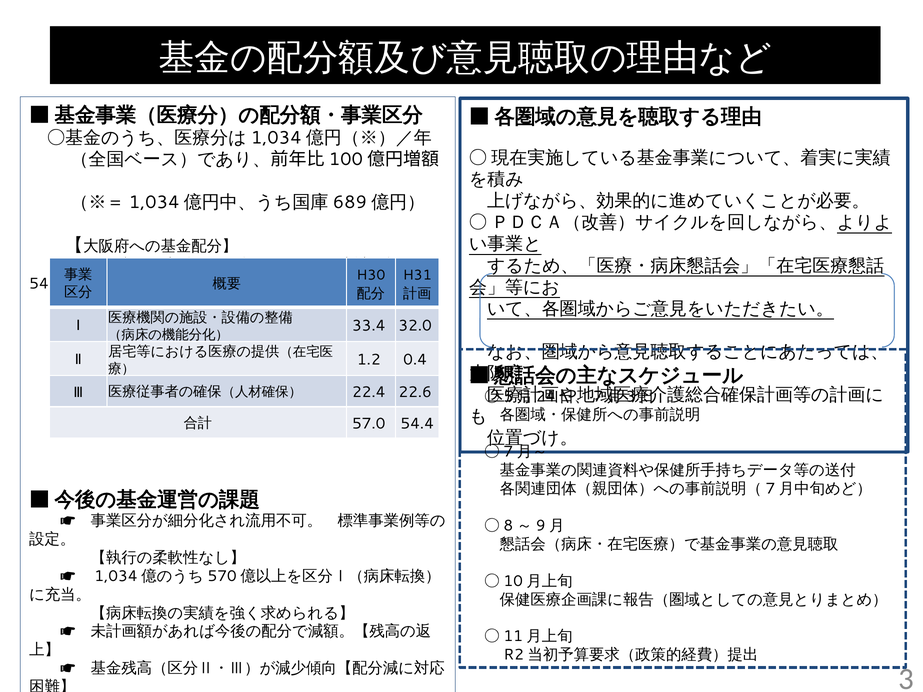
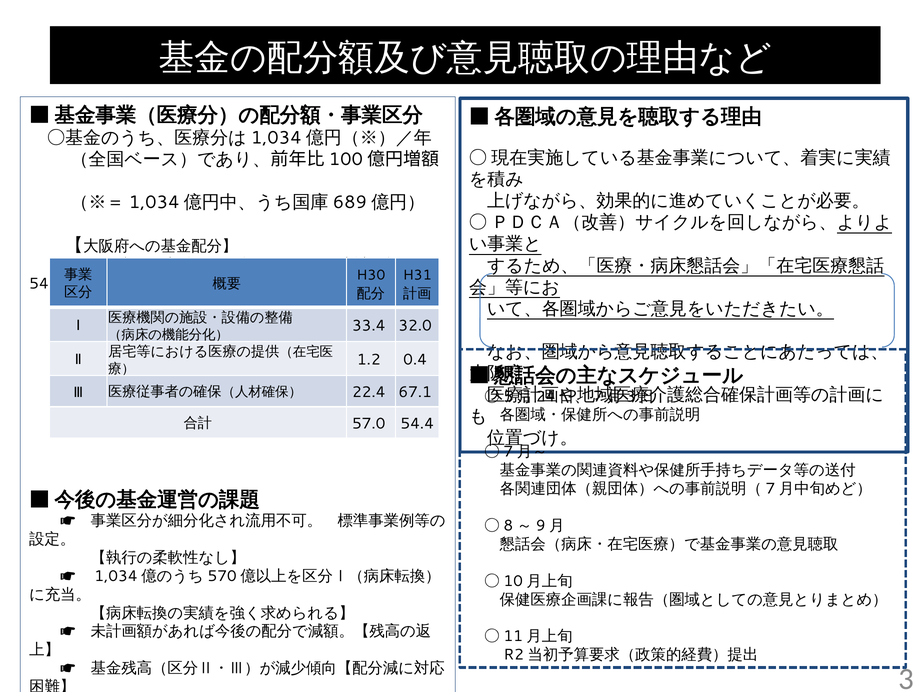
22.6: 22.6 -> 67.1 (415, 393)
